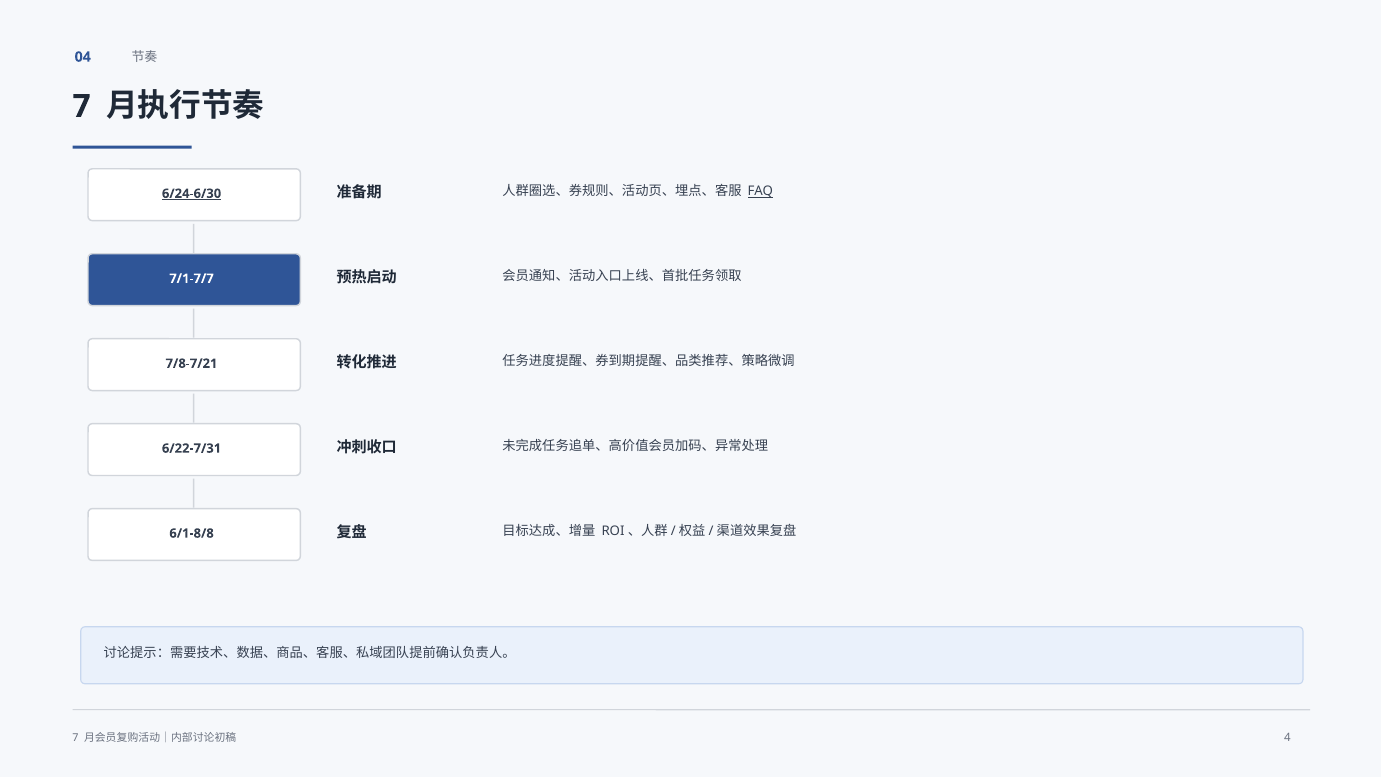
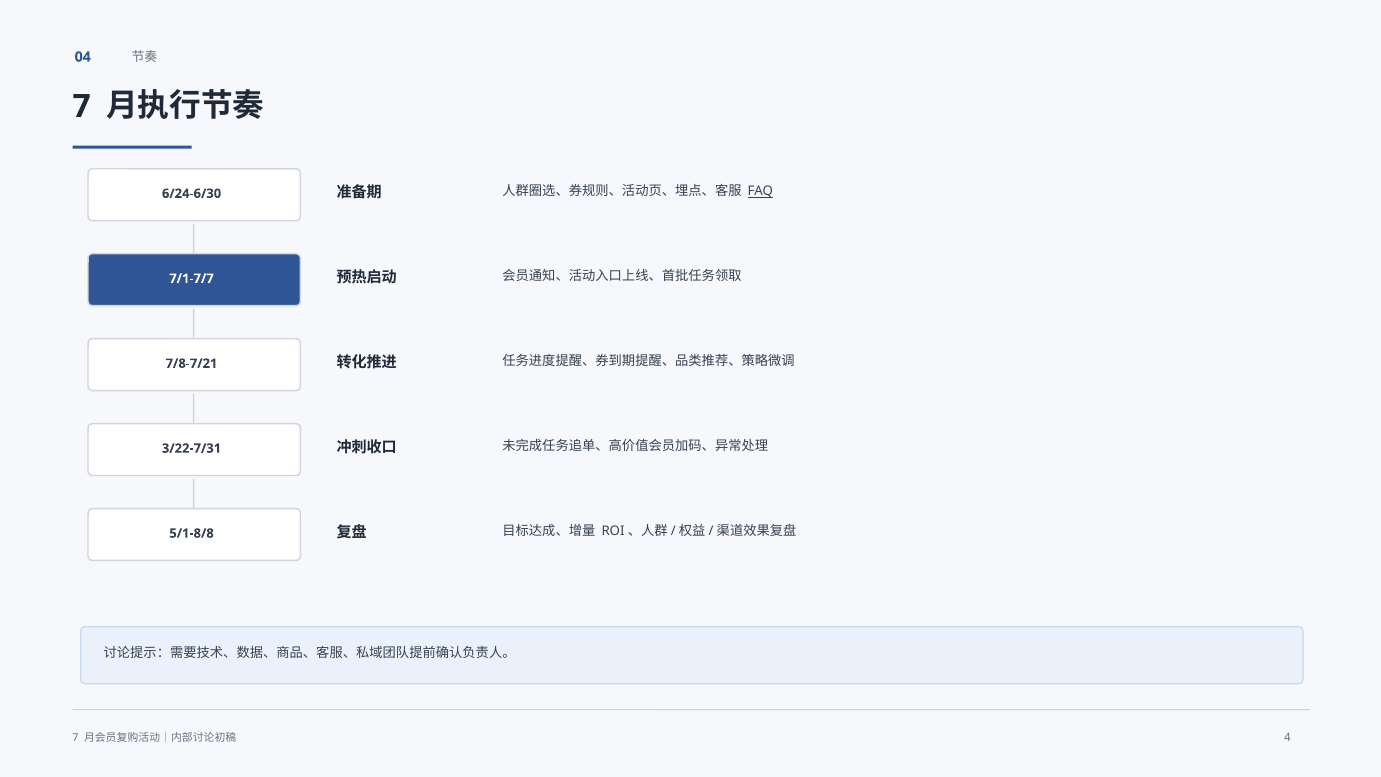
6/24-6/30 underline: present -> none (192, 194)
6/22-7/31: 6/22-7/31 -> 3/22-7/31 (192, 448)
6/1-8/8: 6/1-8/8 -> 5/1-8/8 (192, 533)
